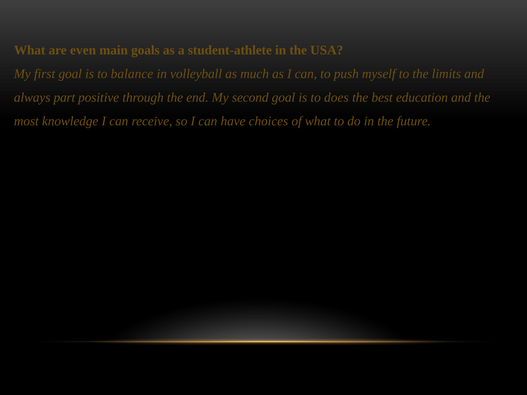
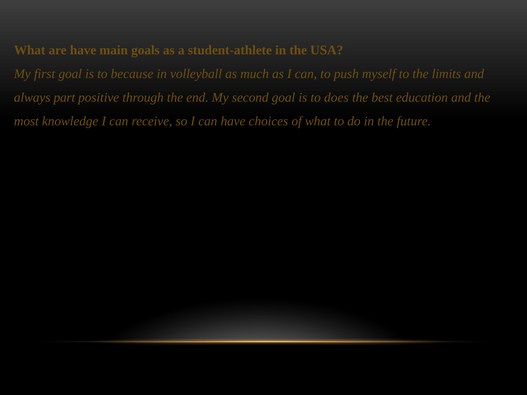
are even: even -> have (83, 50)
balance: balance -> because (132, 74)
